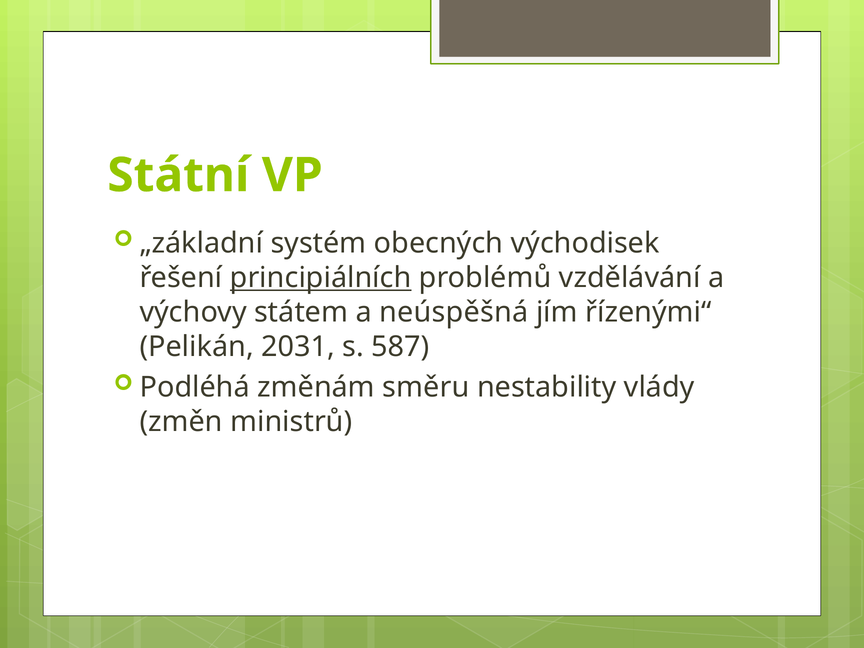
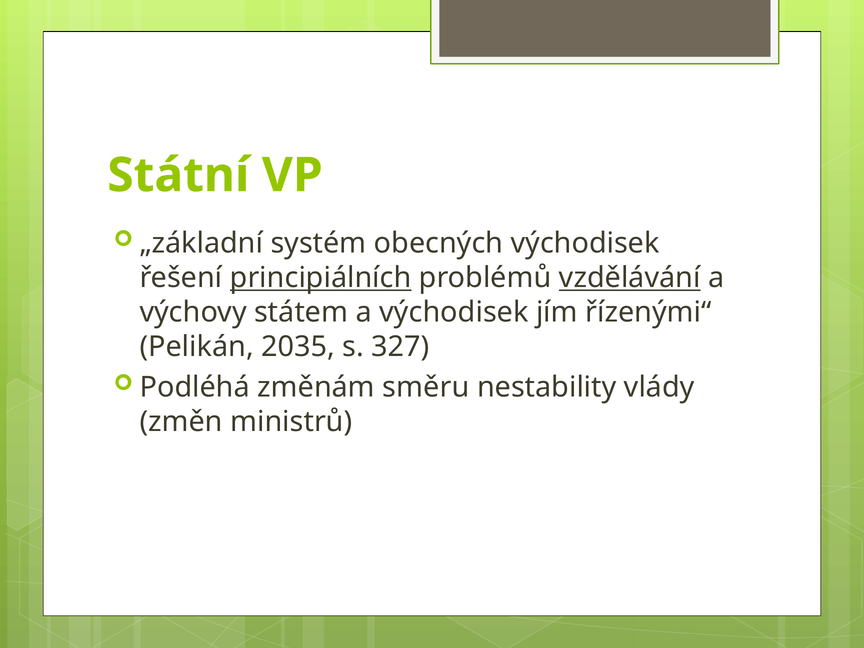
vzdělávání underline: none -> present (630, 278)
a neúspěšná: neúspěšná -> východisek (454, 312)
2031: 2031 -> 2035 (298, 347)
587: 587 -> 327 (400, 347)
